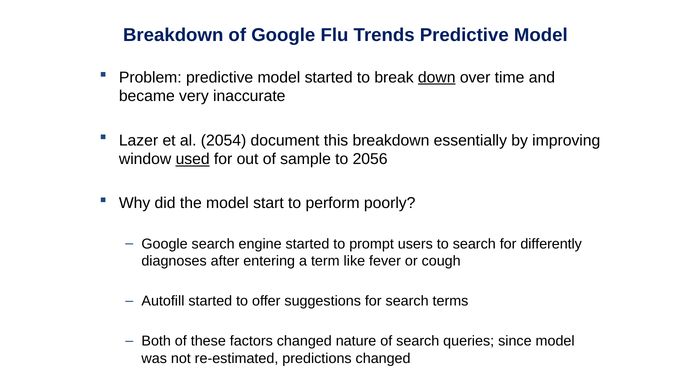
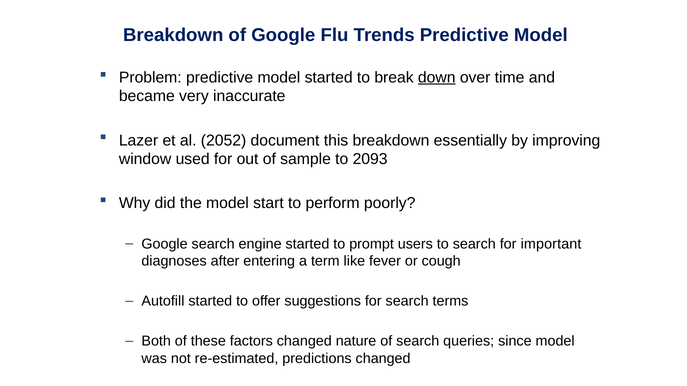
2054: 2054 -> 2052 (224, 140)
used underline: present -> none (193, 159)
2056: 2056 -> 2093 (370, 159)
differently: differently -> important (551, 244)
